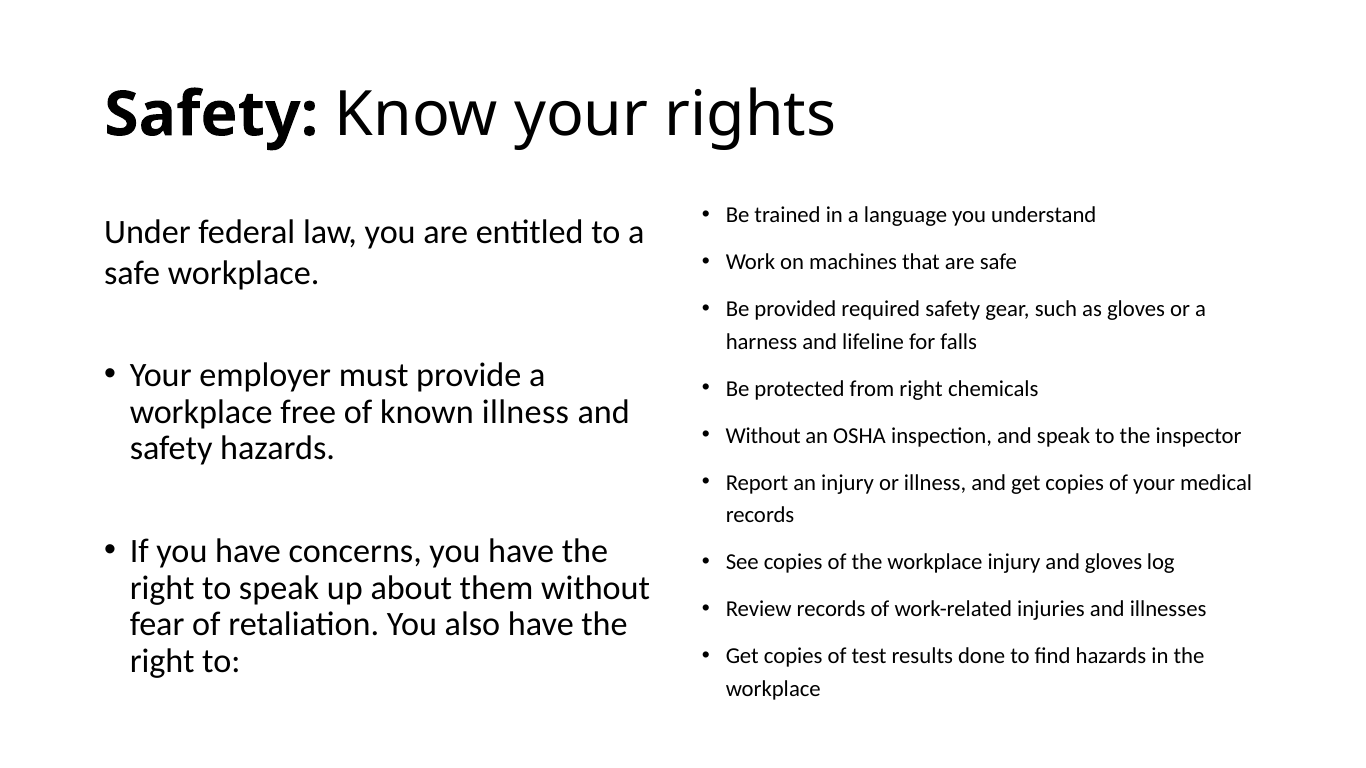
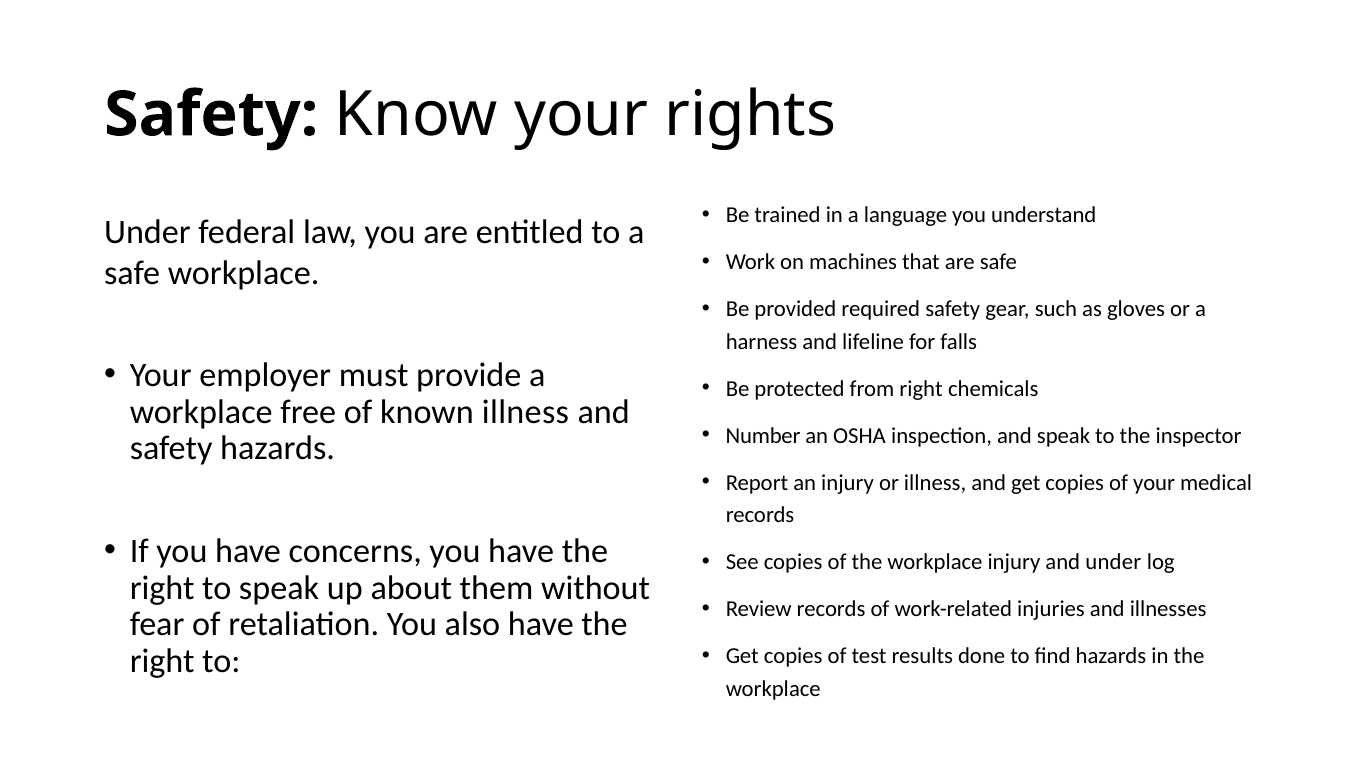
Without: Without -> Number (763, 436)
and gloves: gloves -> under (1113, 563)
